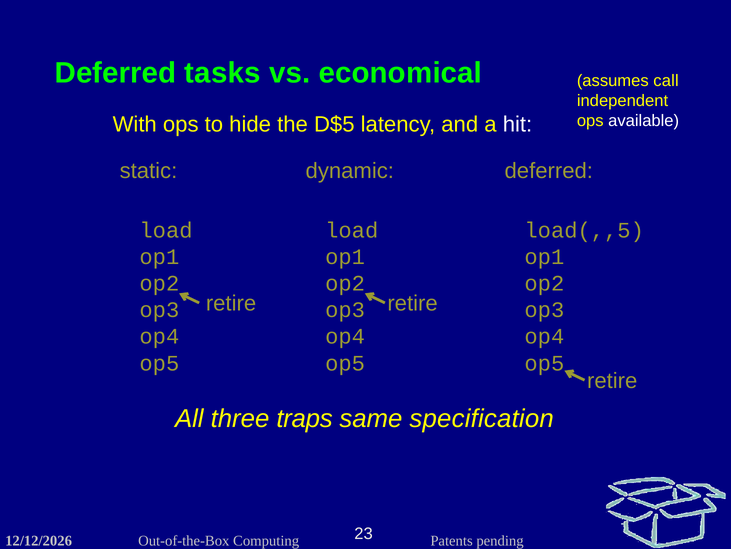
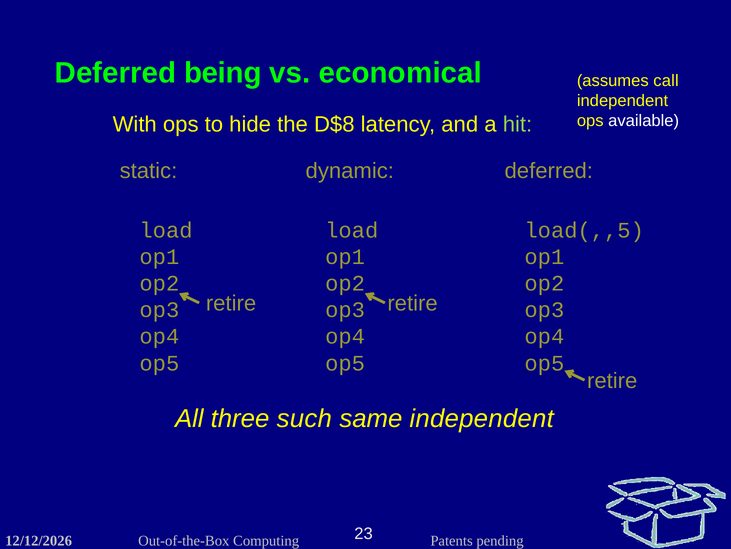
tasks: tasks -> being (223, 73)
D$5: D$5 -> D$8 (334, 124)
hit colour: white -> light green (517, 124)
traps: traps -> such (304, 418)
same specification: specification -> independent (482, 418)
